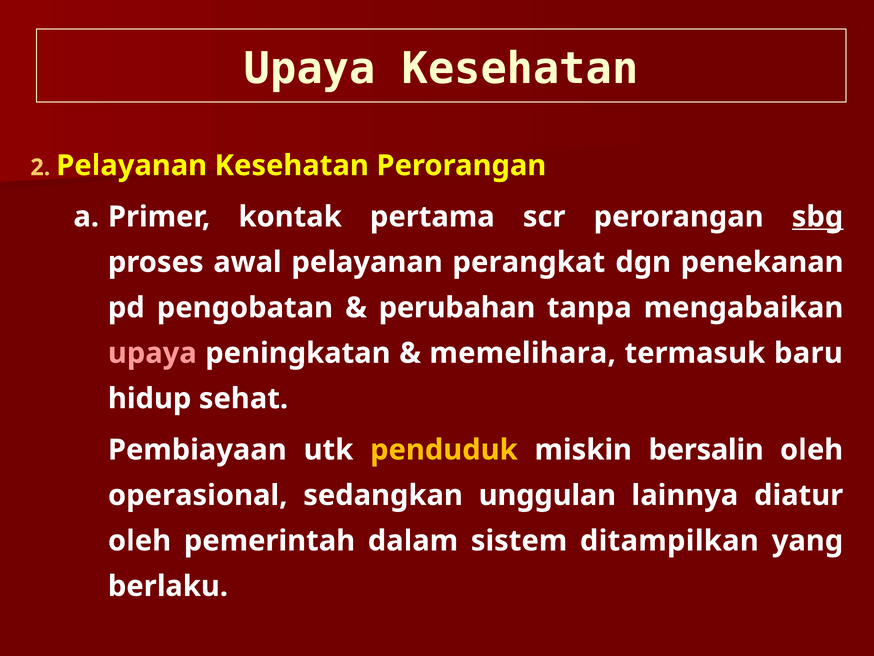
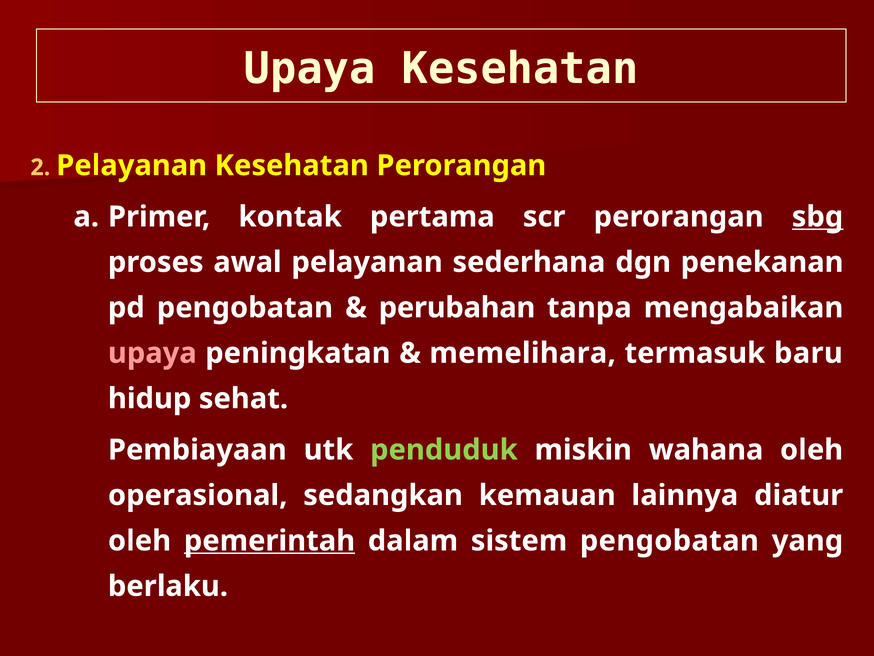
perangkat: perangkat -> sederhana (529, 262)
penduduk colour: yellow -> light green (444, 450)
bersalin: bersalin -> wahana (706, 450)
unggulan: unggulan -> kemauan (547, 495)
pemerintah underline: none -> present (269, 540)
sistem ditampilkan: ditampilkan -> pengobatan (669, 540)
